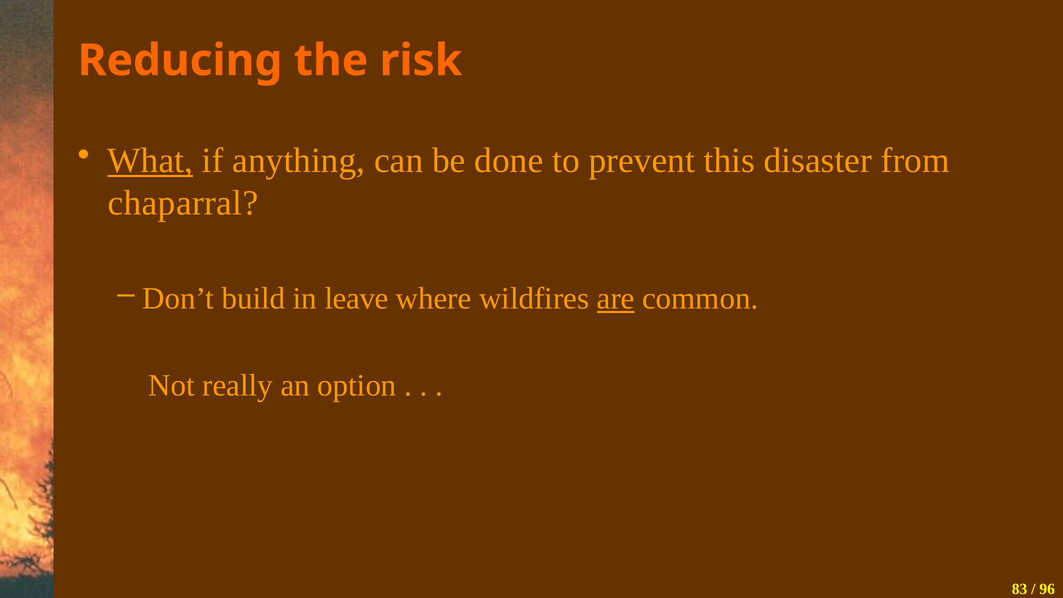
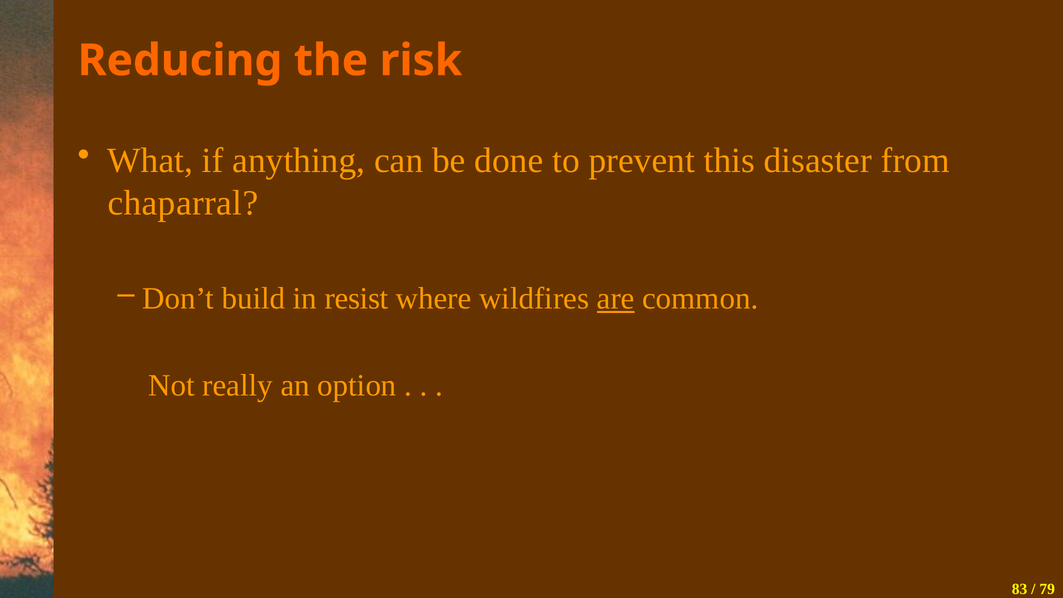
What underline: present -> none (150, 161)
leave: leave -> resist (357, 299)
96: 96 -> 79 (1047, 589)
